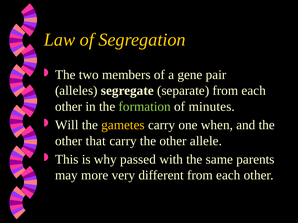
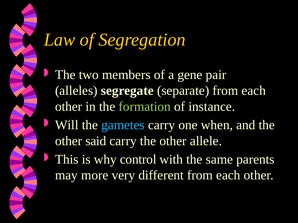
minutes: minutes -> instance (212, 107)
gametes colour: yellow -> light blue (123, 125)
that: that -> said (96, 141)
passed: passed -> control (138, 160)
